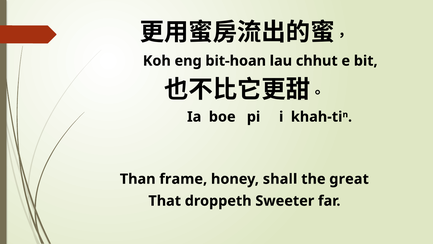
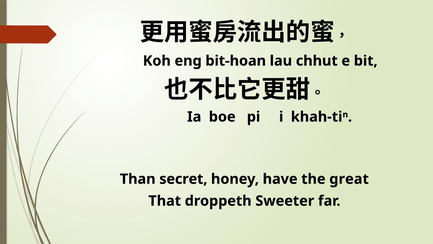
frame: frame -> secret (183, 179)
shall: shall -> have (280, 179)
